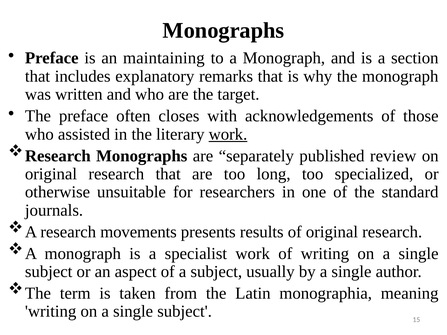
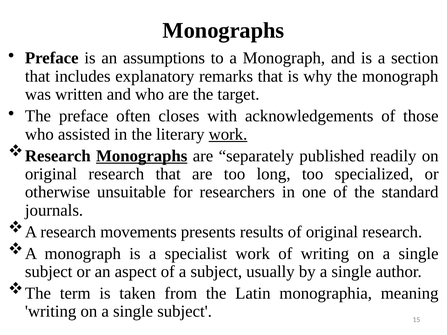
maintaining: maintaining -> assumptions (164, 58)
Monographs underline: none -> present (142, 156)
review: review -> readily (393, 156)
